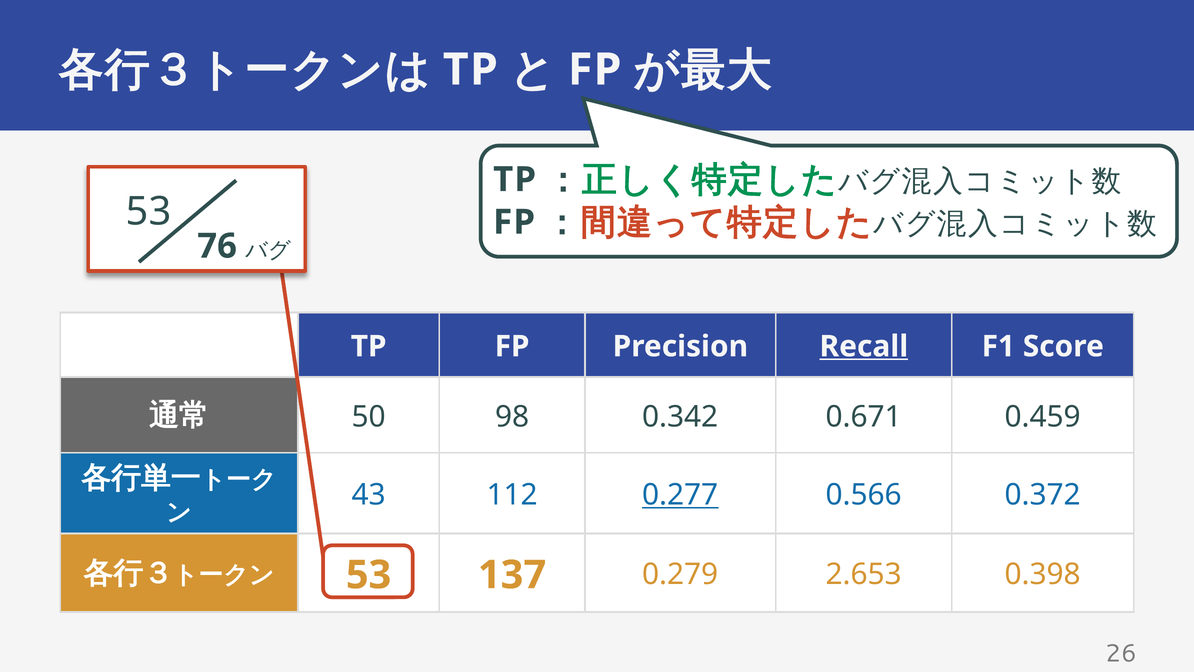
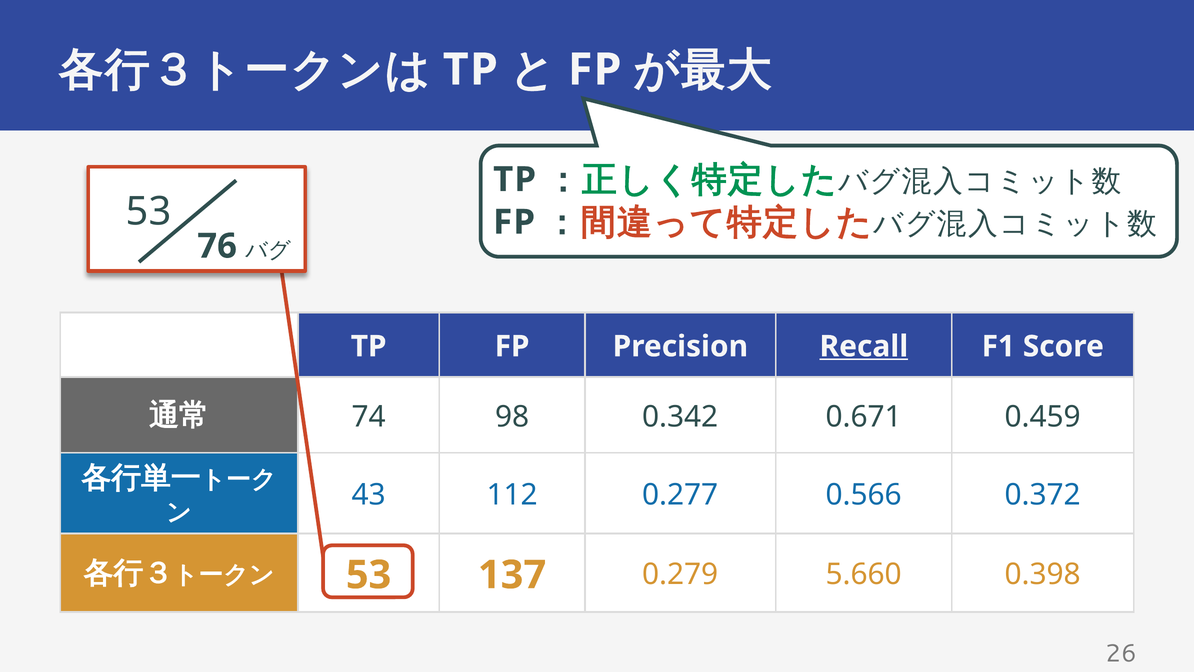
50: 50 -> 74 (369, 416)
0.277 underline: present -> none (680, 495)
2.653: 2.653 -> 5.660 (864, 574)
